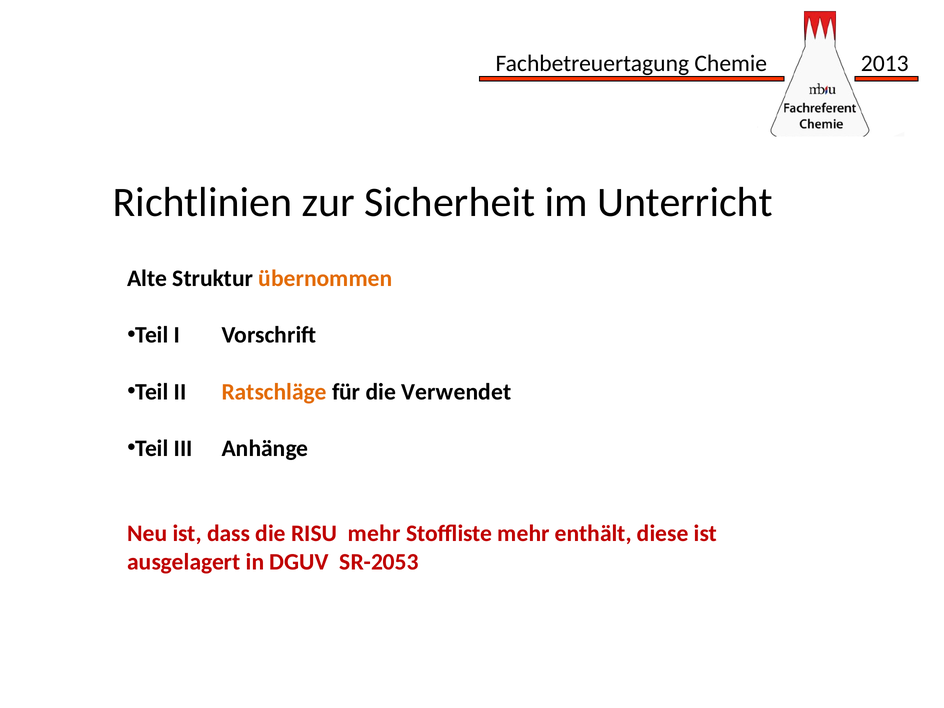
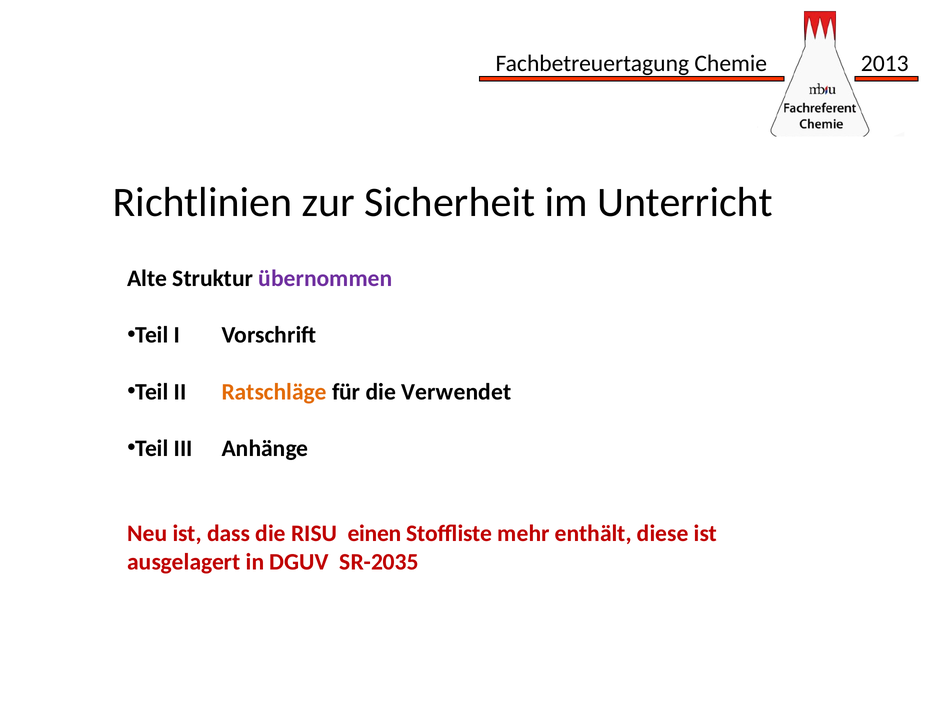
übernommen colour: orange -> purple (325, 279)
RISU mehr: mehr -> einen (374, 533)
SR-2053: SR-2053 -> SR-2035 (379, 562)
